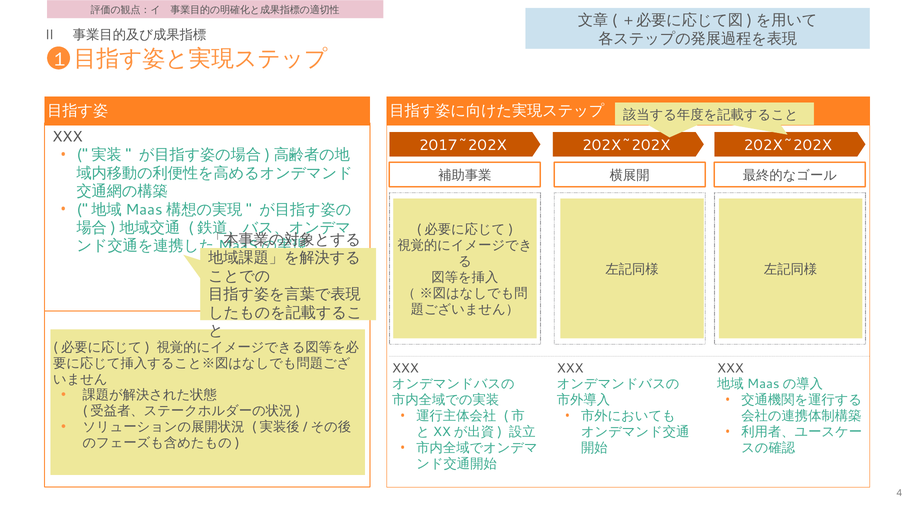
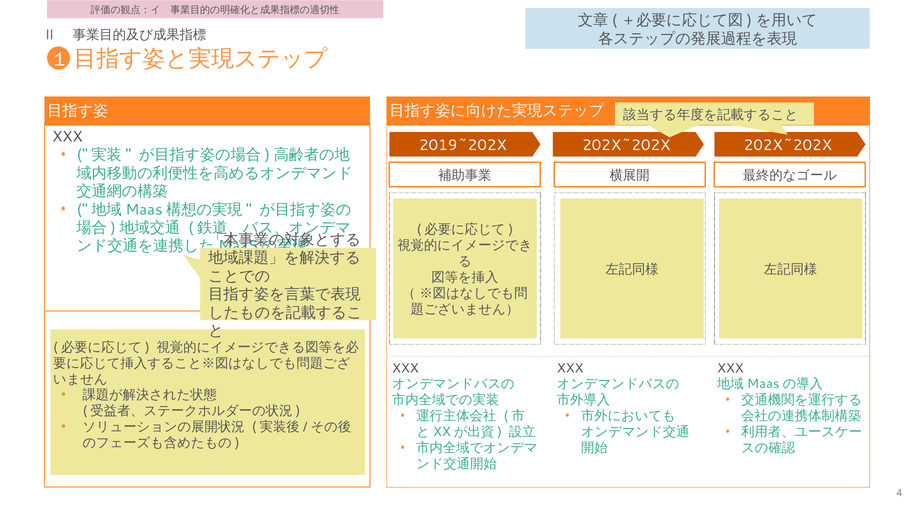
2017~202X: 2017~202X -> 2019~202X (463, 145)
